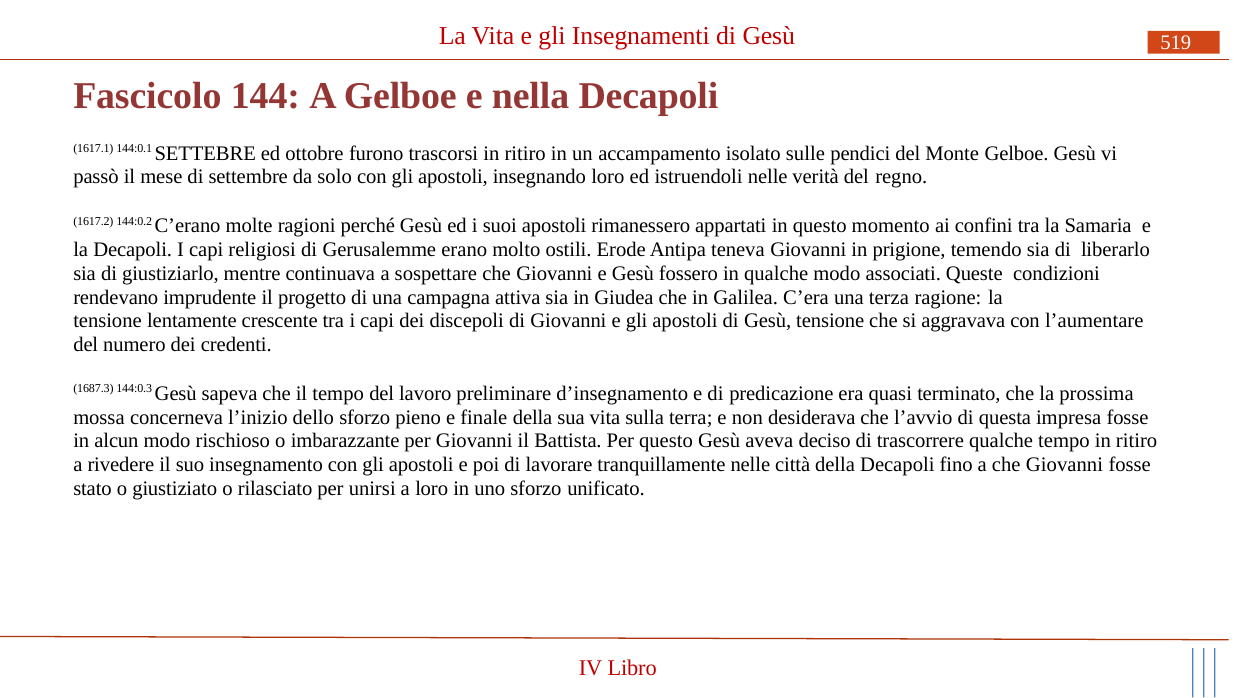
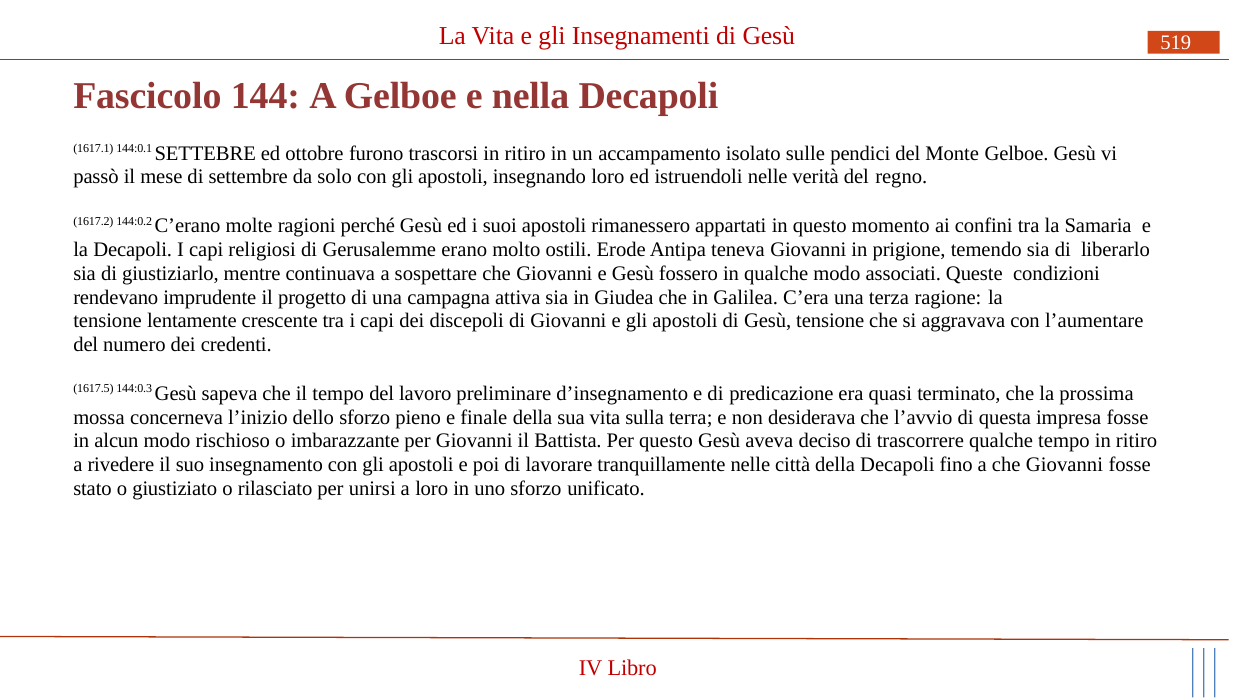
1687.3: 1687.3 -> 1617.5 (93, 389)
